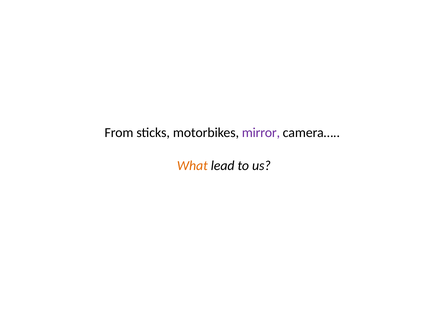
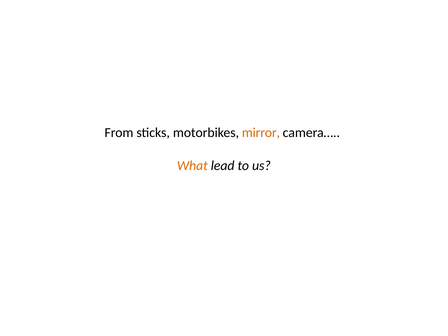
mirror colour: purple -> orange (261, 133)
